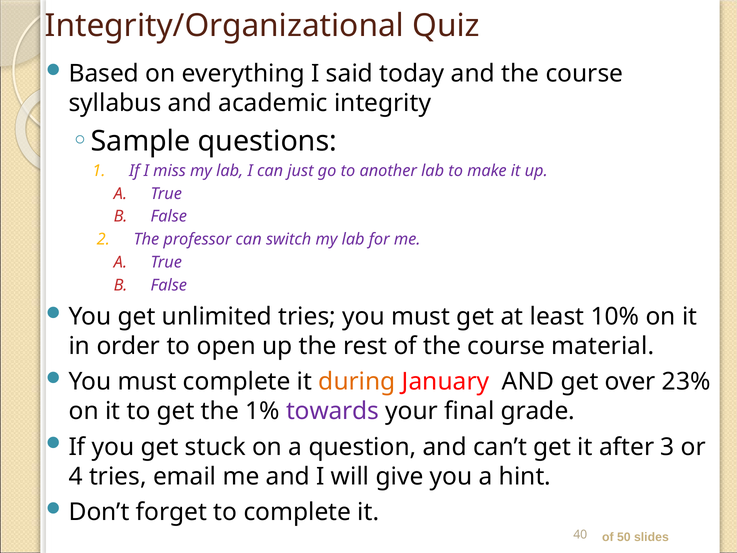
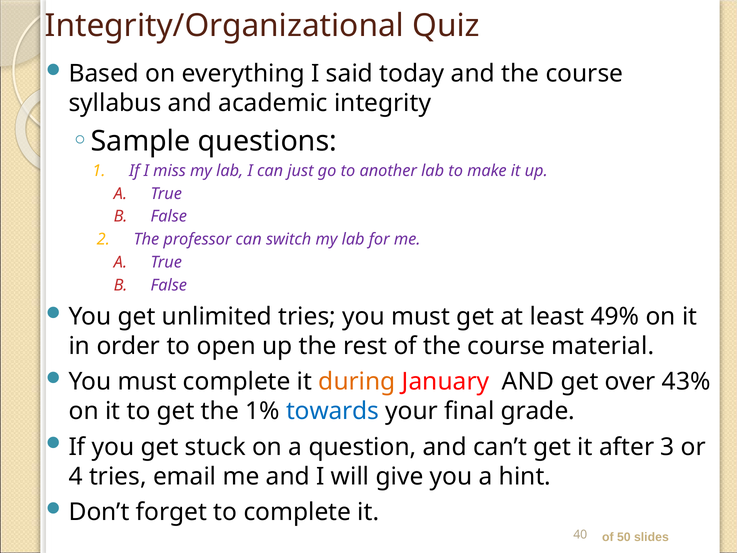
10%: 10% -> 49% (615, 317)
23%: 23% -> 43% (686, 382)
towards colour: purple -> blue (333, 411)
